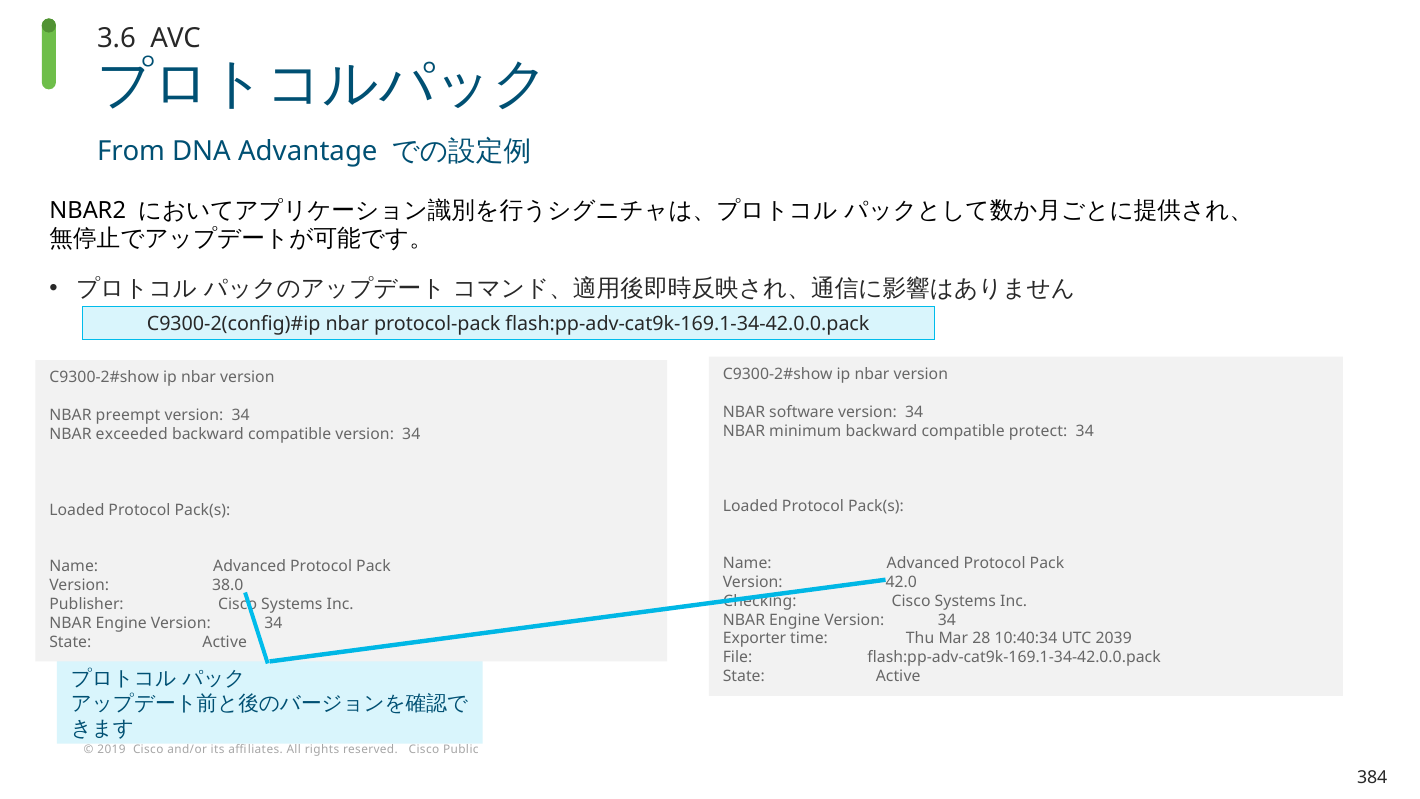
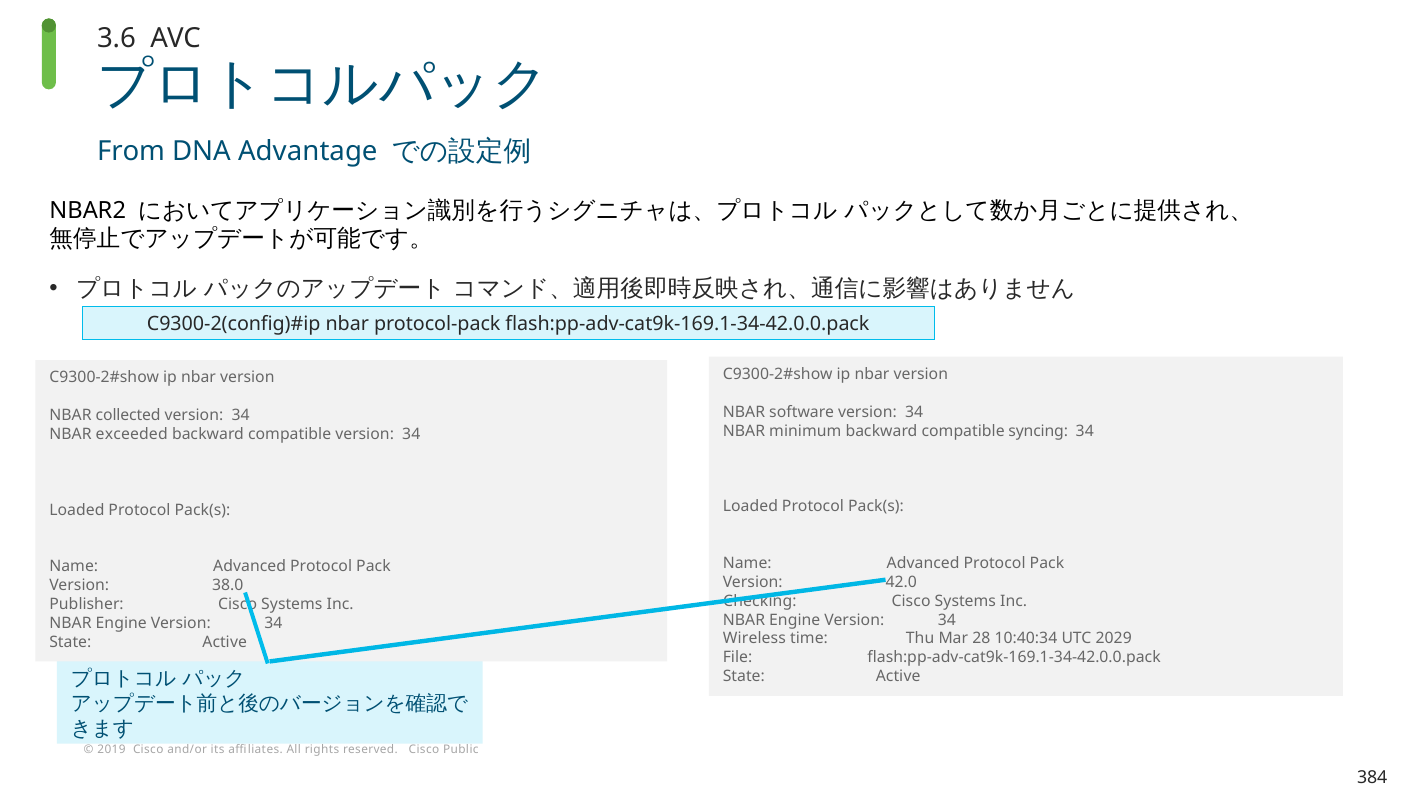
preempt: preempt -> collected (128, 415)
protect: protect -> syncing (1038, 431)
Exporter: Exporter -> Wireless (754, 639)
2039: 2039 -> 2029 (1114, 639)
